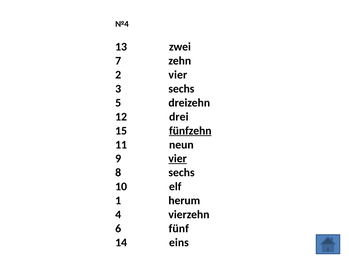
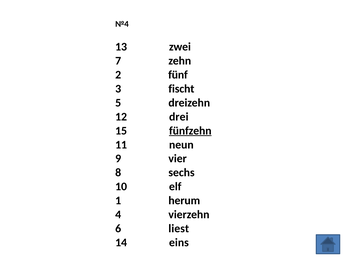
2 vier: vier -> fünf (178, 75)
3 sechs: sechs -> fischt (181, 89)
vier underline: present -> none (178, 158)
fünf: fünf -> liest (179, 228)
